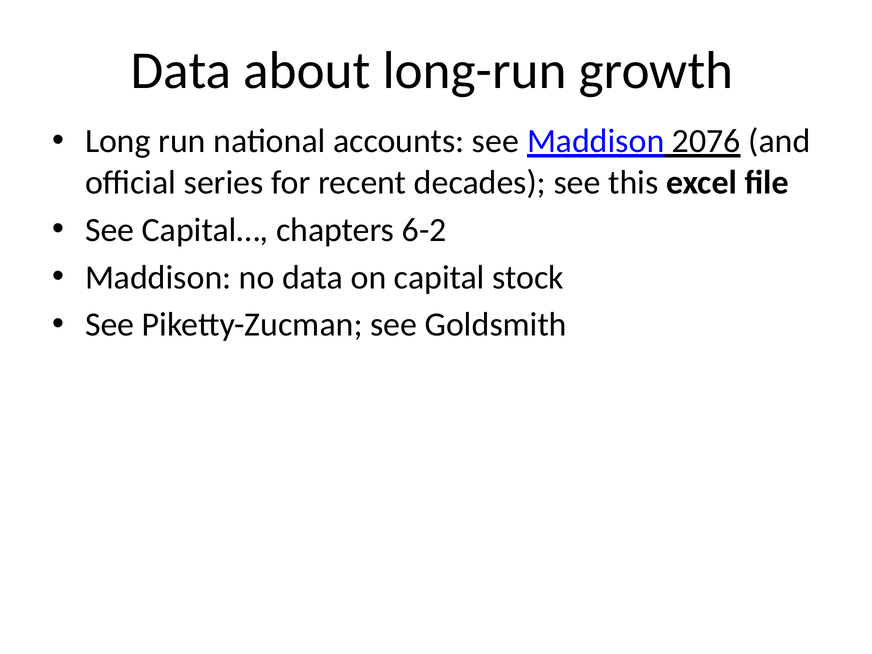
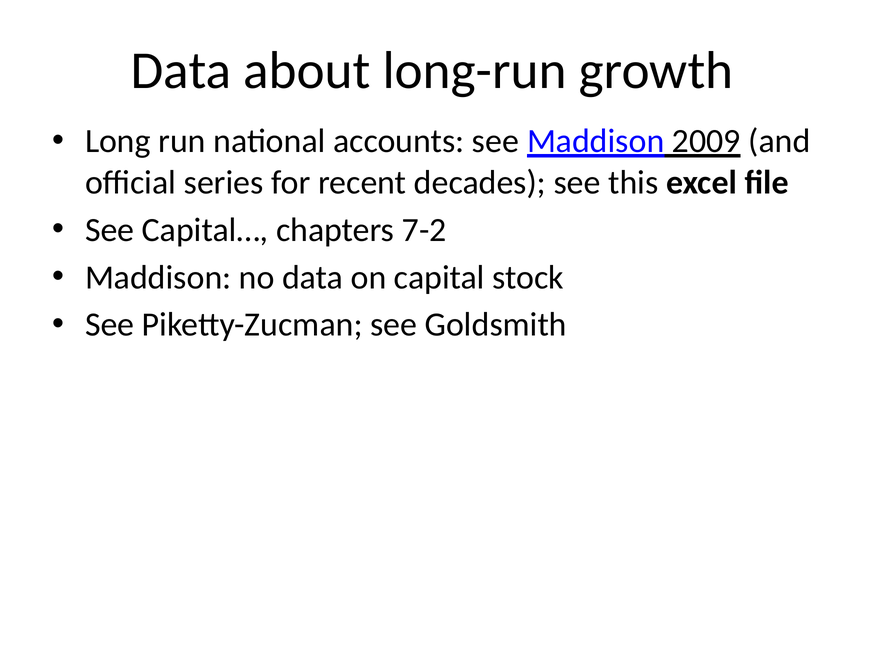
2076: 2076 -> 2009 (706, 141)
6-2: 6-2 -> 7-2 (424, 230)
